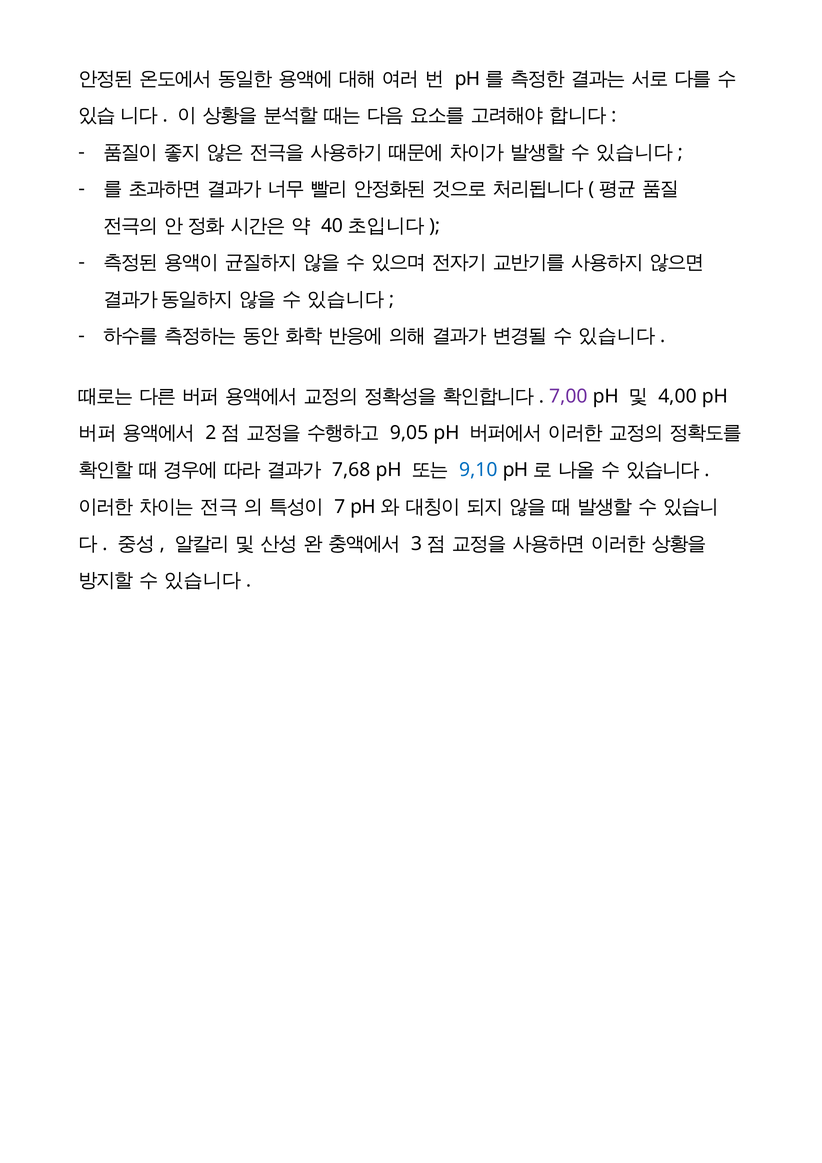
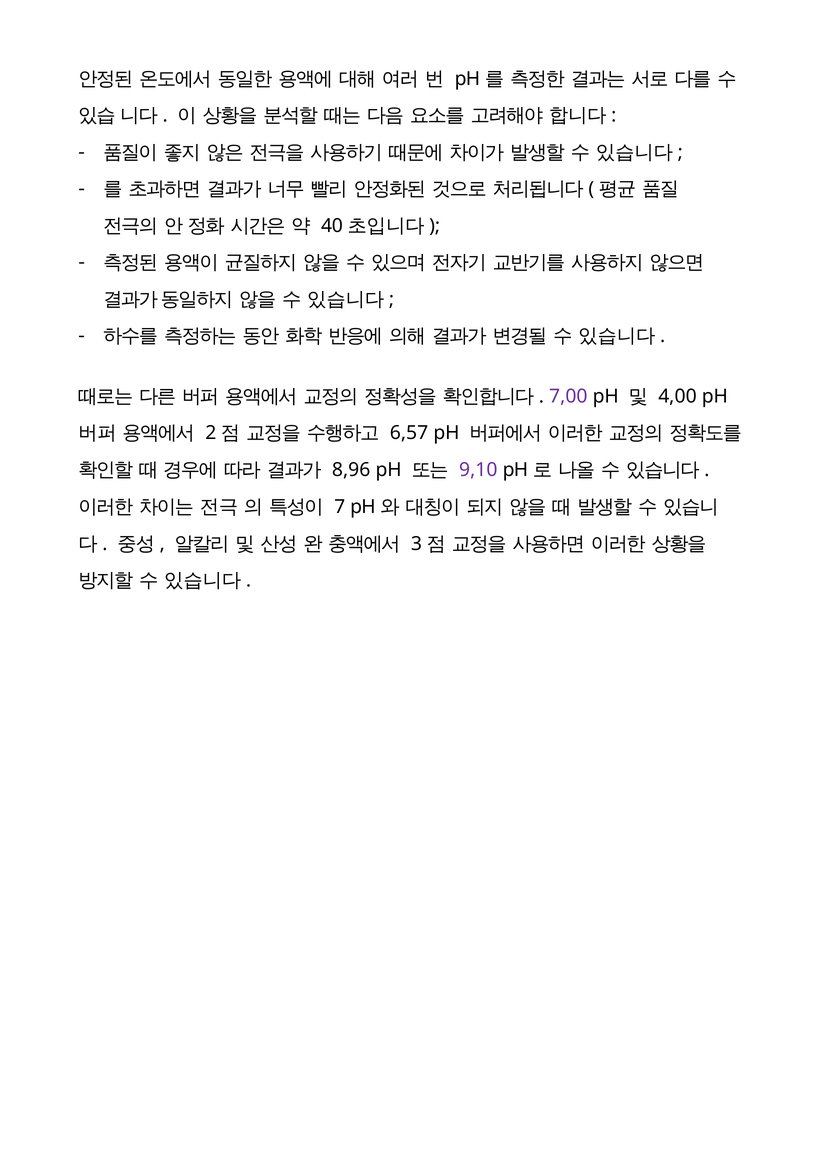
9,05: 9,05 -> 6,57 (409, 433)
7,68: 7,68 -> 8,96 (351, 470)
9,10 colour: blue -> purple (478, 470)
